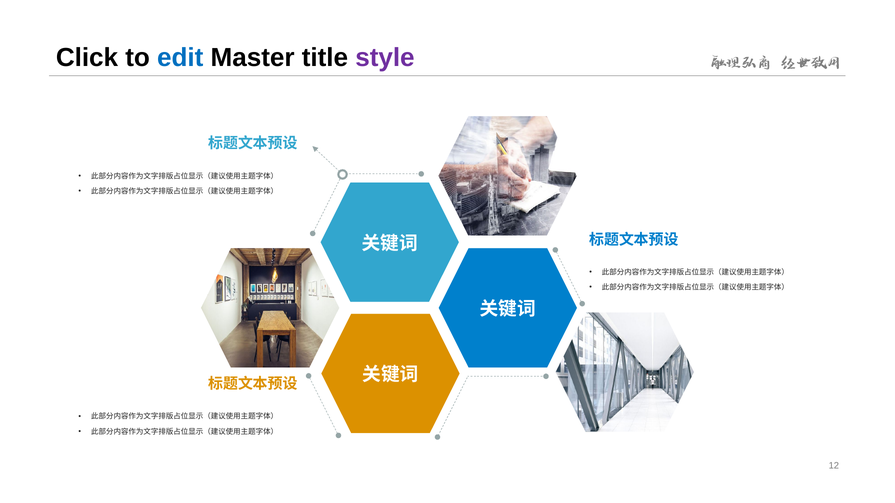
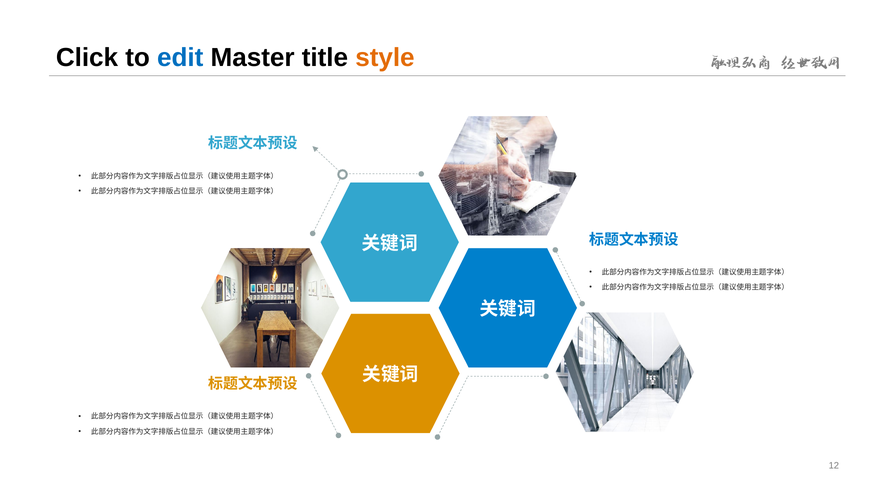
style colour: purple -> orange (385, 58)
